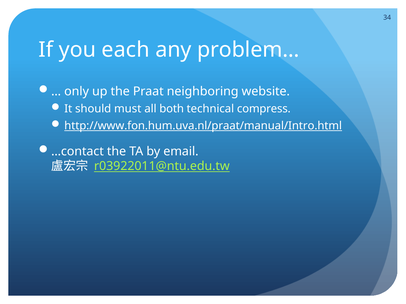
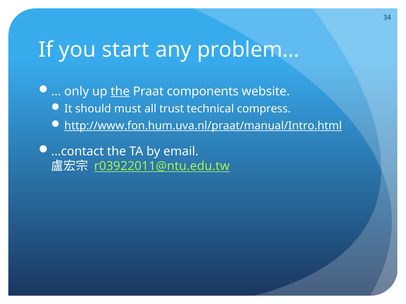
each: each -> start (126, 50)
the underline: none -> present (120, 92)
neighboring: neighboring -> components (203, 92)
both: both -> trust (172, 109)
